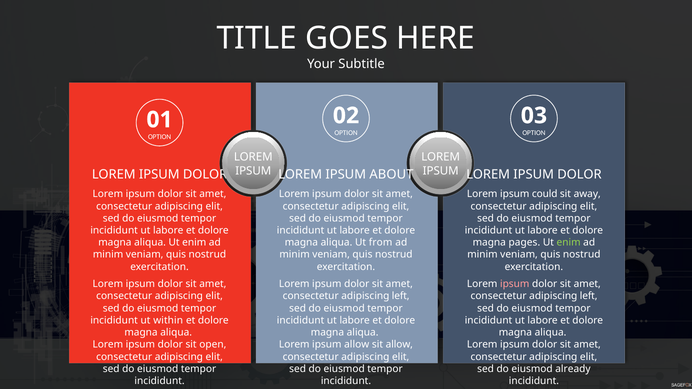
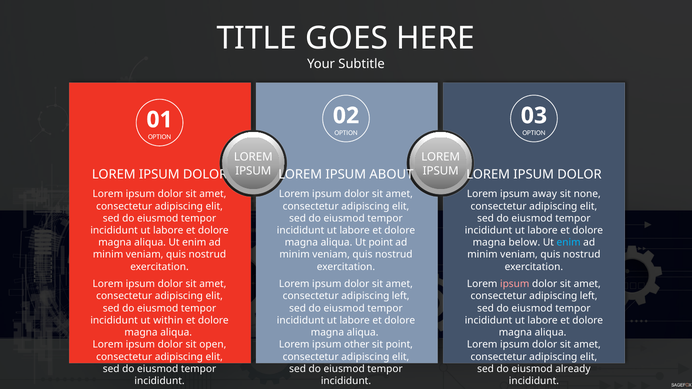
could: could -> away (545, 194)
away: away -> none (587, 194)
Ut from: from -> point (381, 243)
pages: pages -> below (524, 243)
enim colour: light green -> light blue (569, 243)
ipsum allow: allow -> other (357, 345)
sit allow: allow -> point (399, 345)
